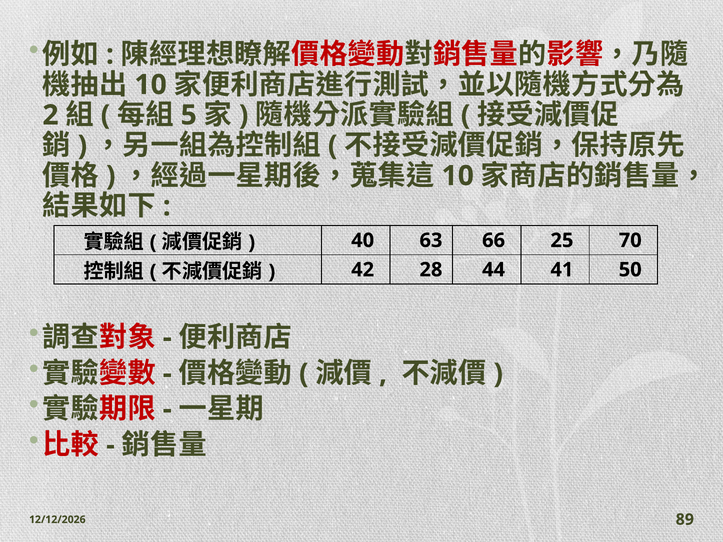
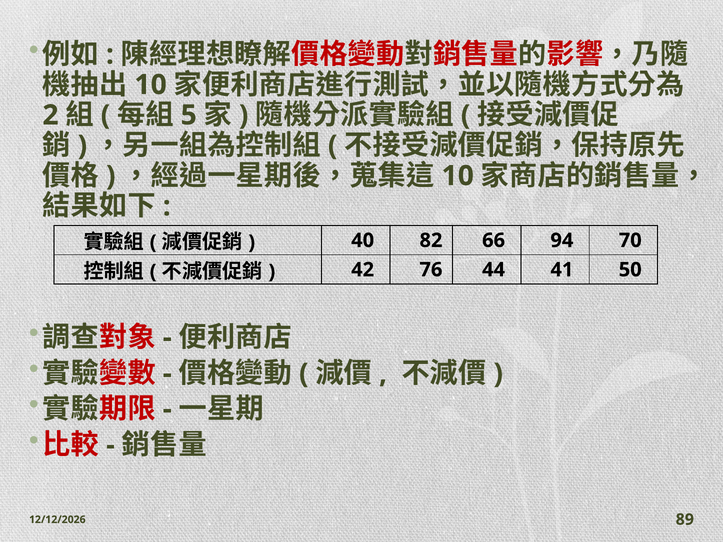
63: 63 -> 82 (431, 241)
25: 25 -> 94 (562, 241)
28: 28 -> 76 (431, 270)
